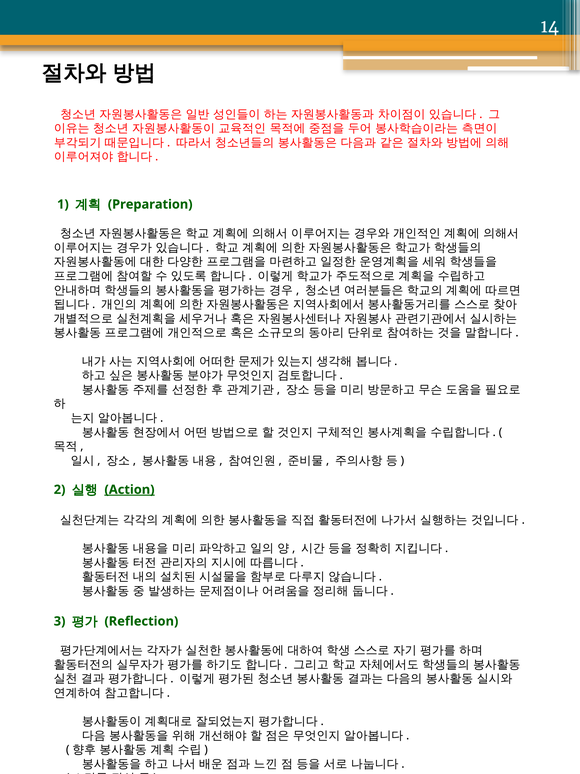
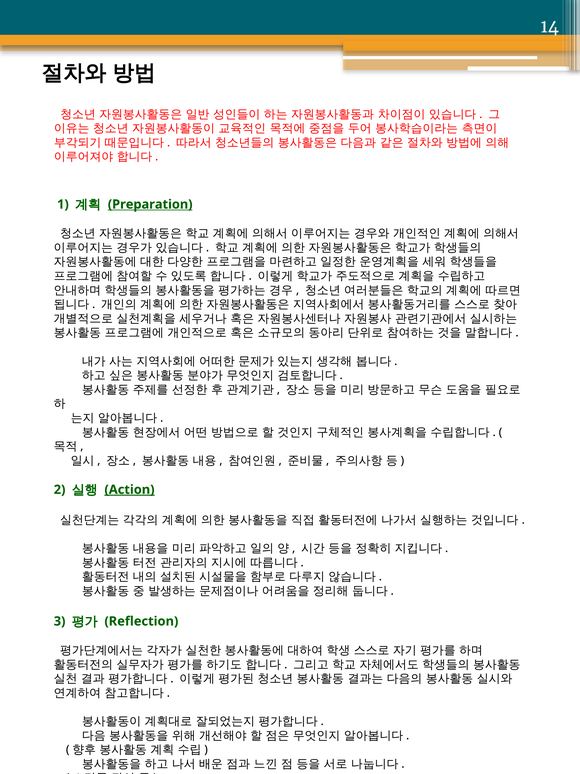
Preparation underline: none -> present (150, 204)
